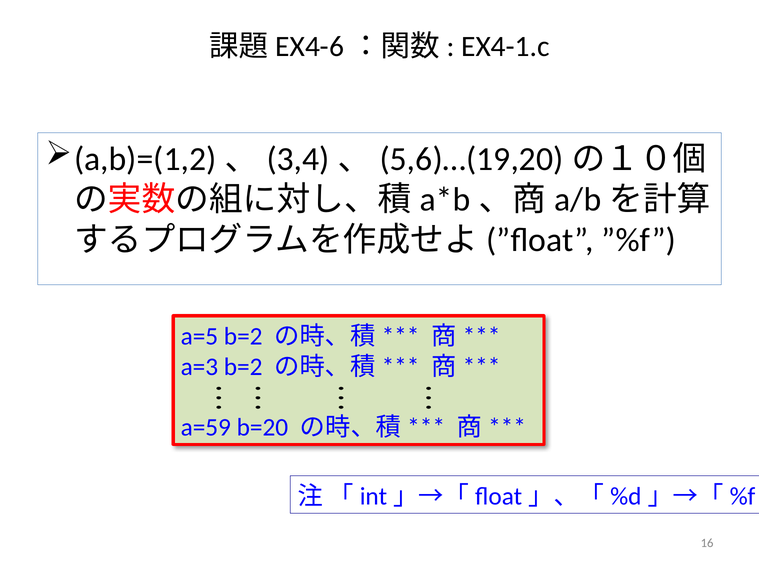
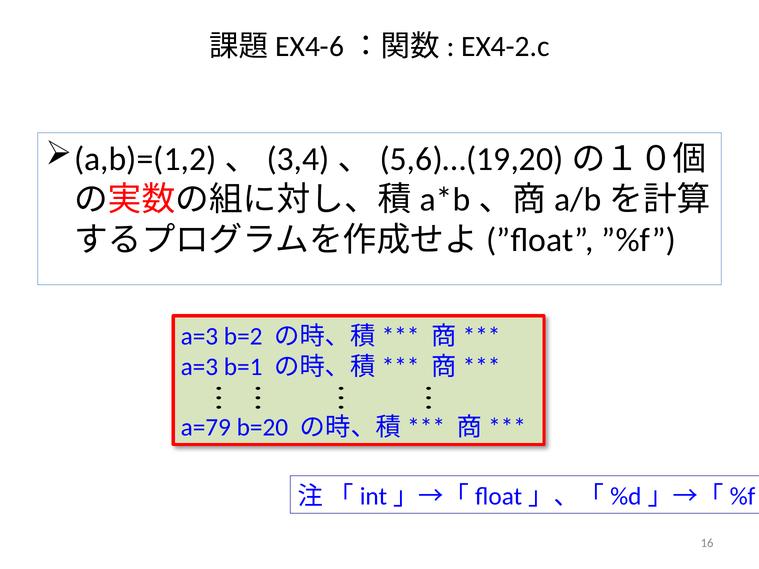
EX4-1.c: EX4-1.c -> EX4-2.c (505, 46)
a=5: a=5 -> a=3 (199, 337)
a=3 b=2: b=2 -> b=1 (243, 367)
a=59: a=59 -> a=79 (206, 428)
